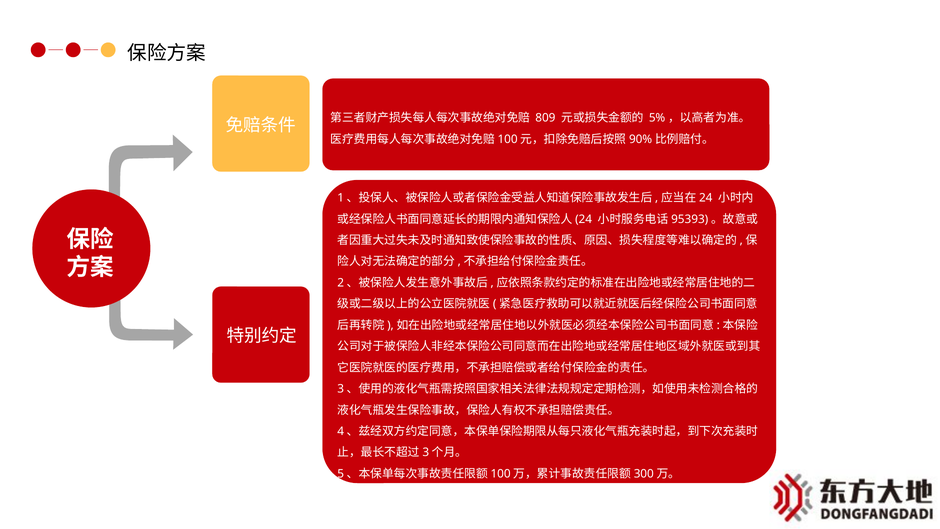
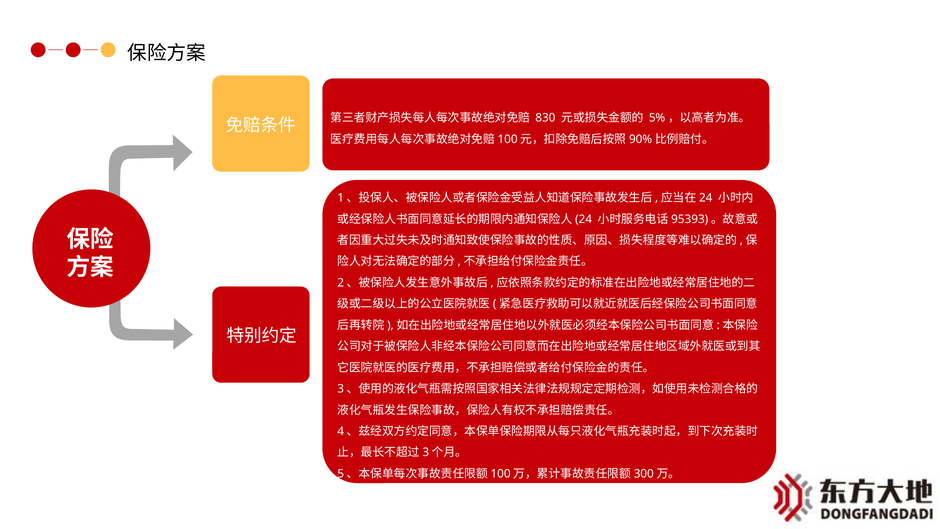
809: 809 -> 830 (545, 118)
